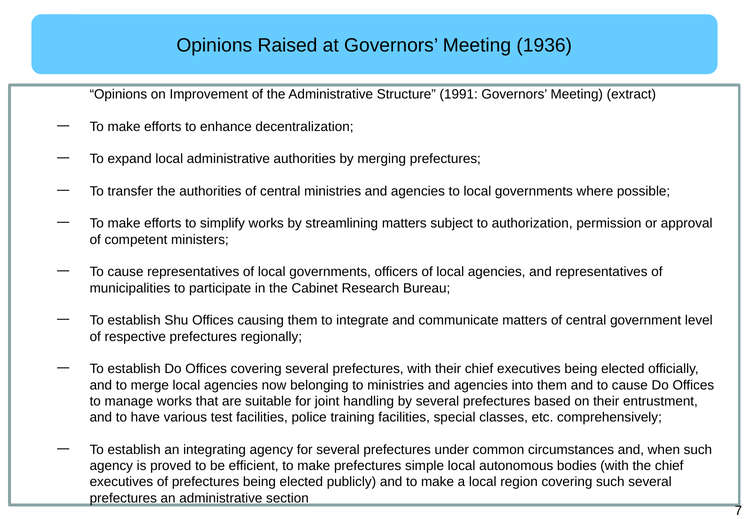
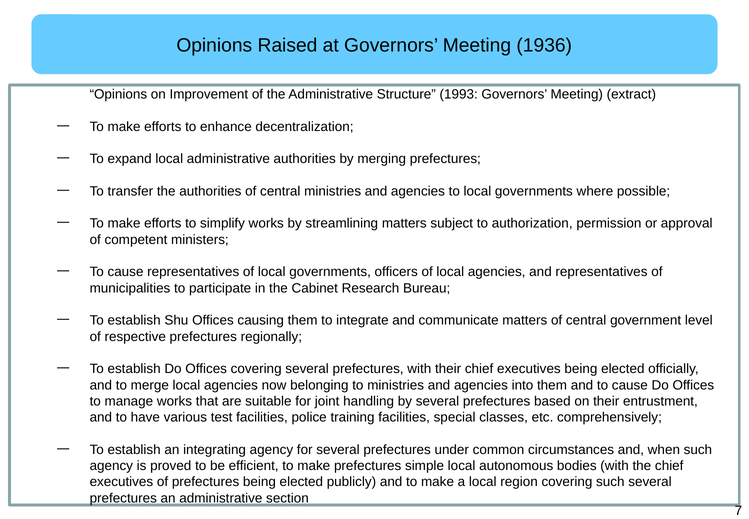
1991: 1991 -> 1993 (459, 94)
